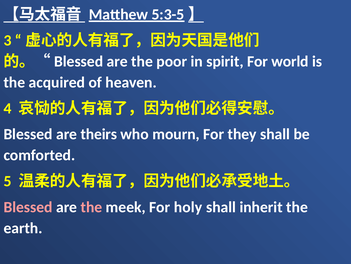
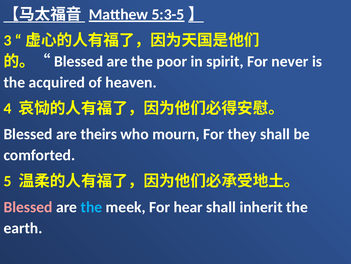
world: world -> never (290, 61)
the colour: pink -> light blue (91, 207)
holy: holy -> hear (188, 207)
